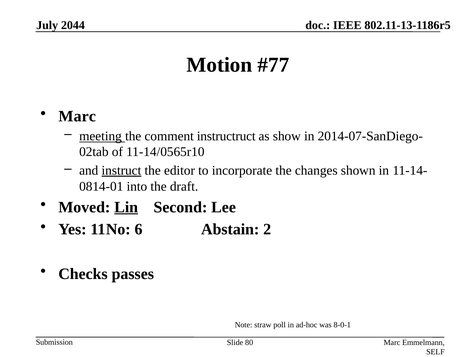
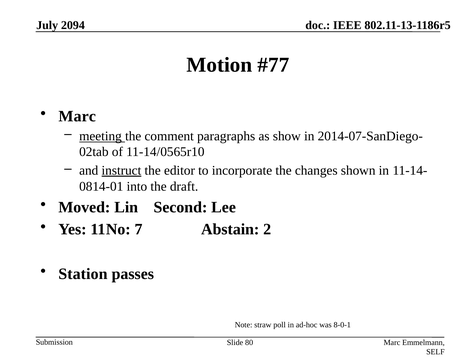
2044: 2044 -> 2094 (73, 25)
instructruct: instructruct -> paragraphs (226, 136)
Lin underline: present -> none (126, 207)
6: 6 -> 7 (139, 229)
Checks: Checks -> Station (83, 274)
